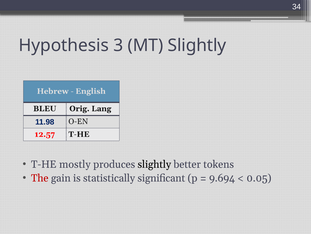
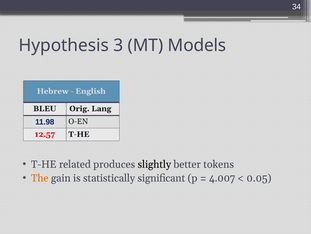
MT Slightly: Slightly -> Models (197, 45)
mostly: mostly -> related (75, 164)
The colour: red -> orange (40, 178)
9.694: 9.694 -> 4.007 (222, 178)
